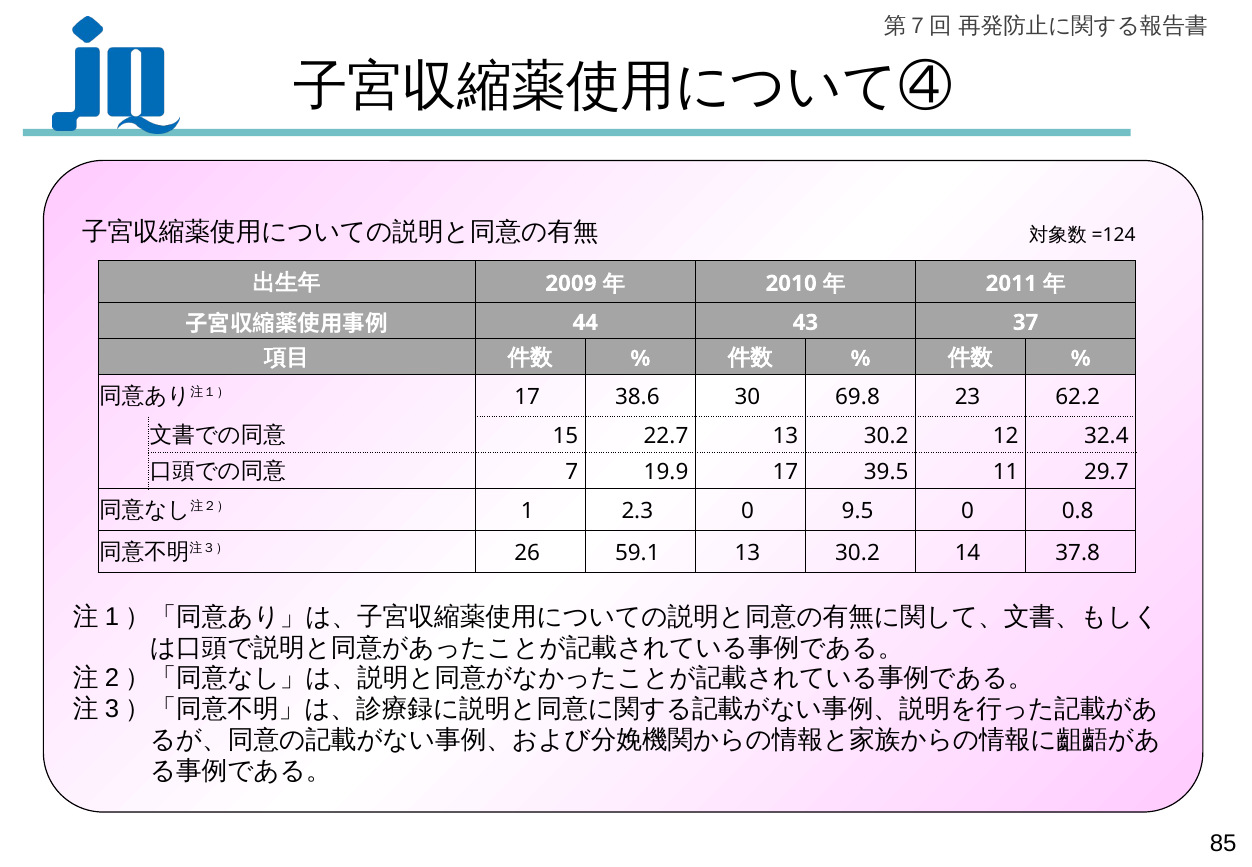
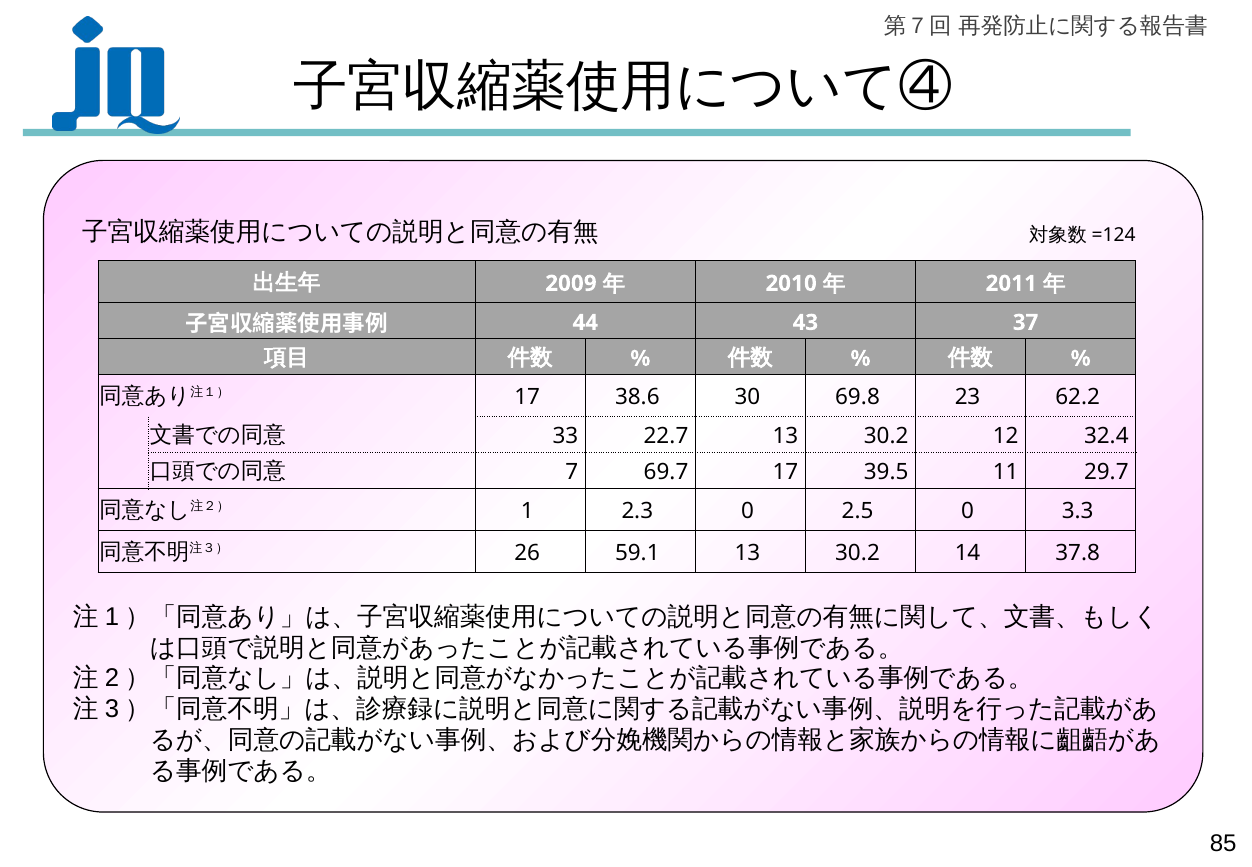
15: 15 -> 33 (565, 437)
19.9: 19.9 -> 69.7 (666, 472)
9.5: 9.5 -> 2.5 (858, 511)
0.8: 0.8 -> 3.3 (1078, 511)
